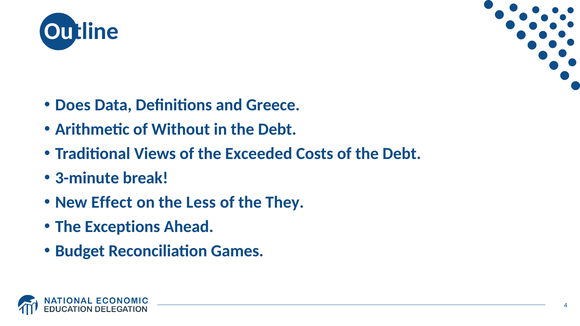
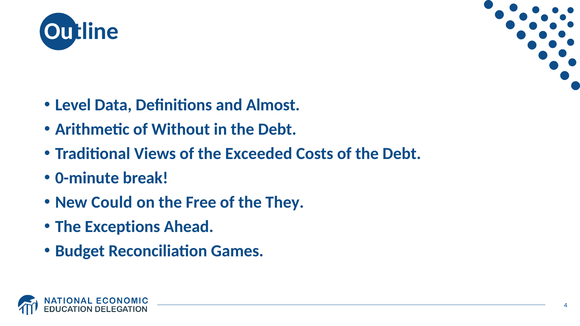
Does: Does -> Level (73, 105)
Greece: Greece -> Almost (273, 105)
3-minute: 3-minute -> 0-minute (87, 178)
Effect: Effect -> Could (112, 202)
Less: Less -> Free (201, 202)
